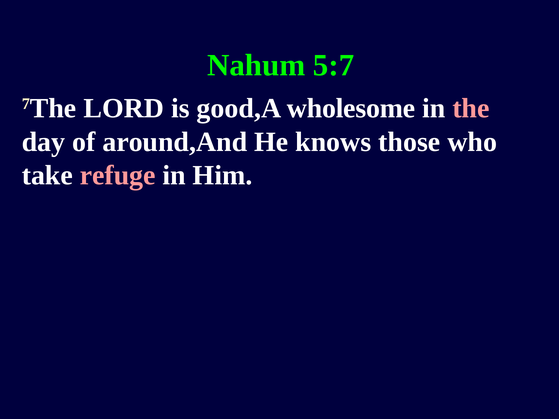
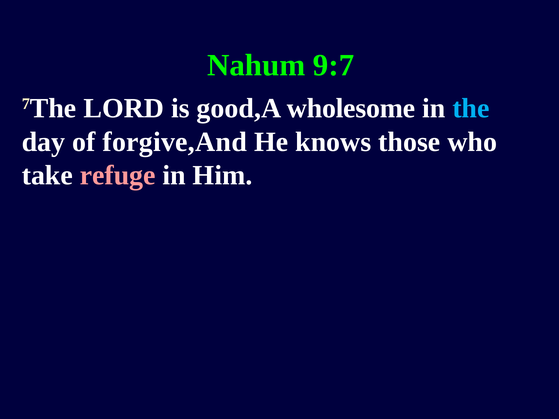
5:7: 5:7 -> 9:7 (334, 65)
the colour: pink -> light blue (471, 108)
around,And: around,And -> forgive,And (175, 142)
